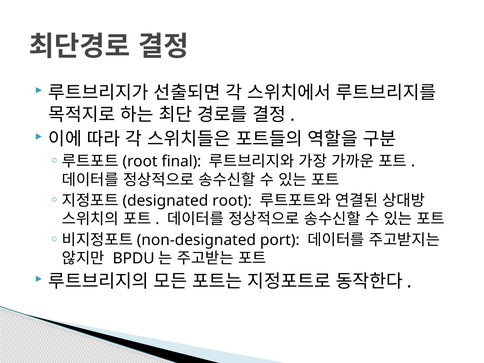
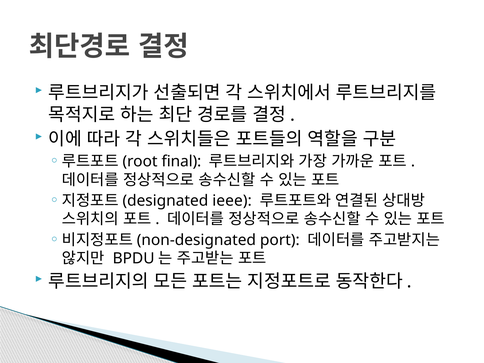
root: root -> ieee (232, 201)
